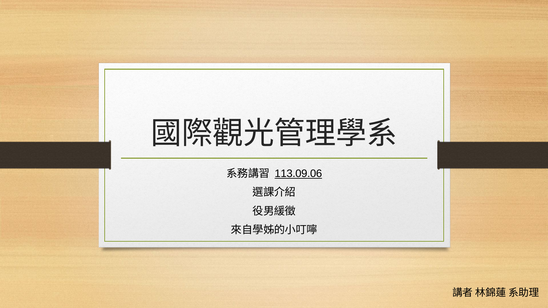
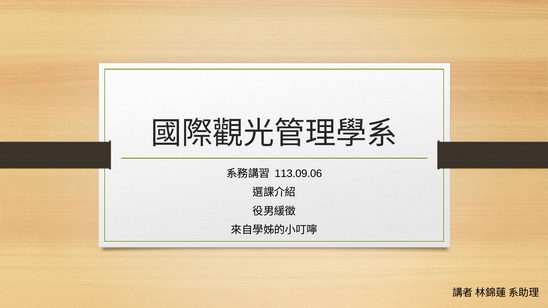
113.09.06 underline: present -> none (298, 174)
